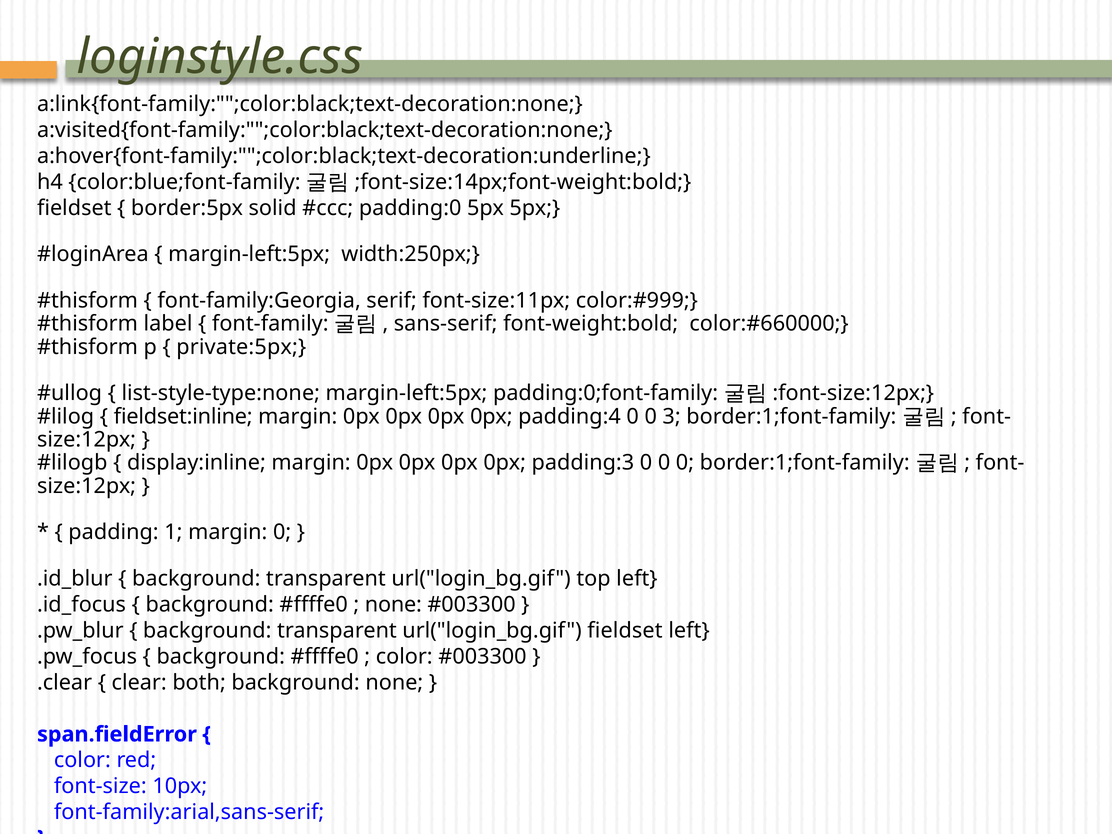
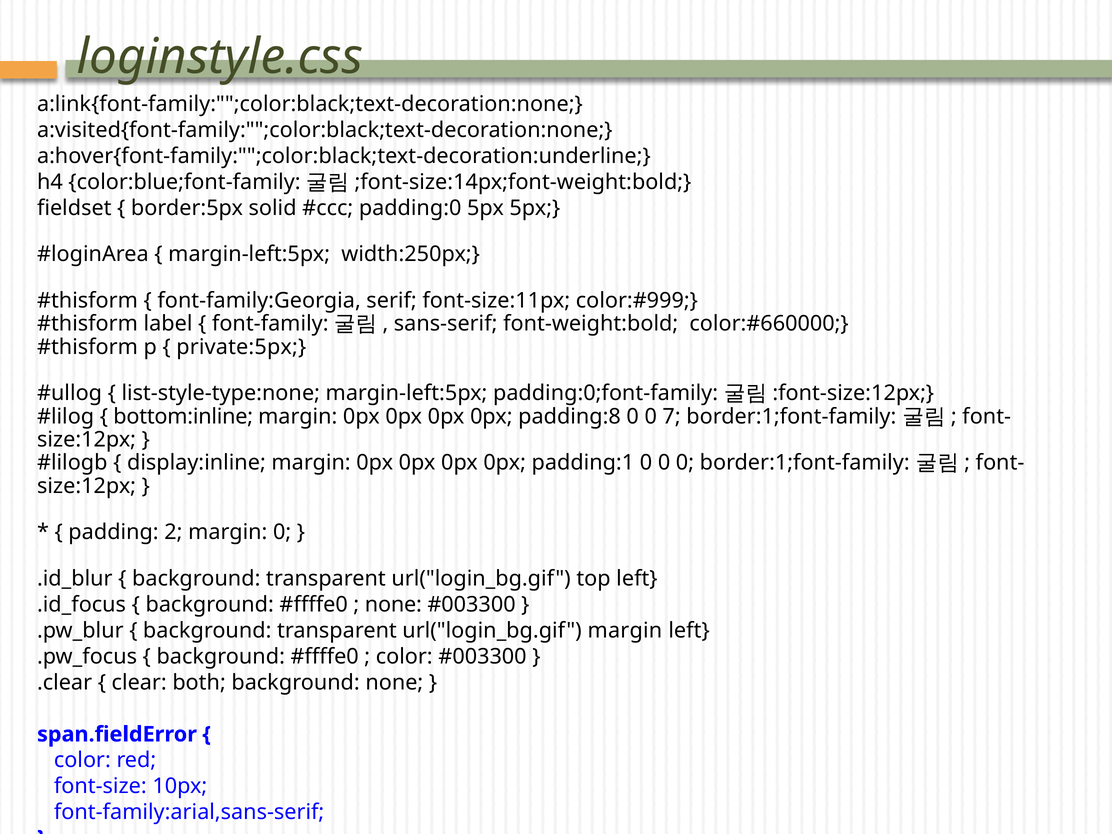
fieldset:inline: fieldset:inline -> bottom:inline (183, 416)
padding:4: padding:4 -> padding:8 (570, 416)
3: 3 -> 7 (672, 416)
padding:3: padding:3 -> padding:1 (583, 463)
1: 1 -> 2 (173, 532)
url("login_bg.gif fieldset: fieldset -> margin (625, 631)
